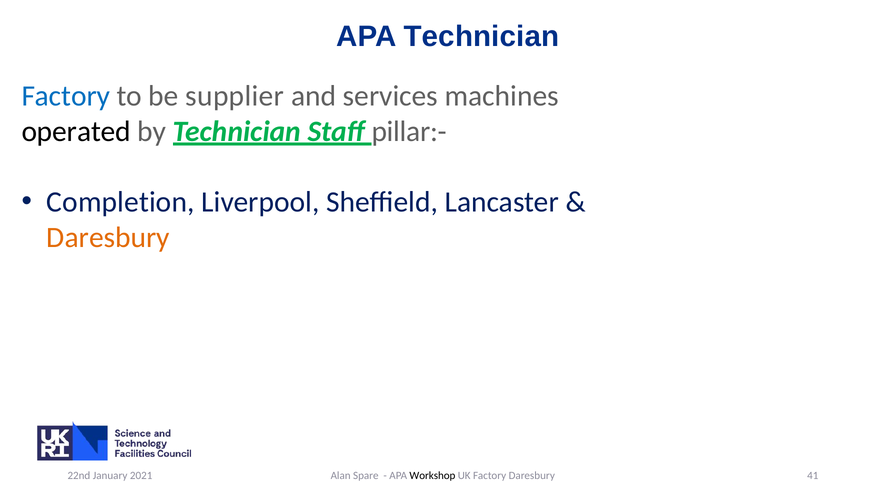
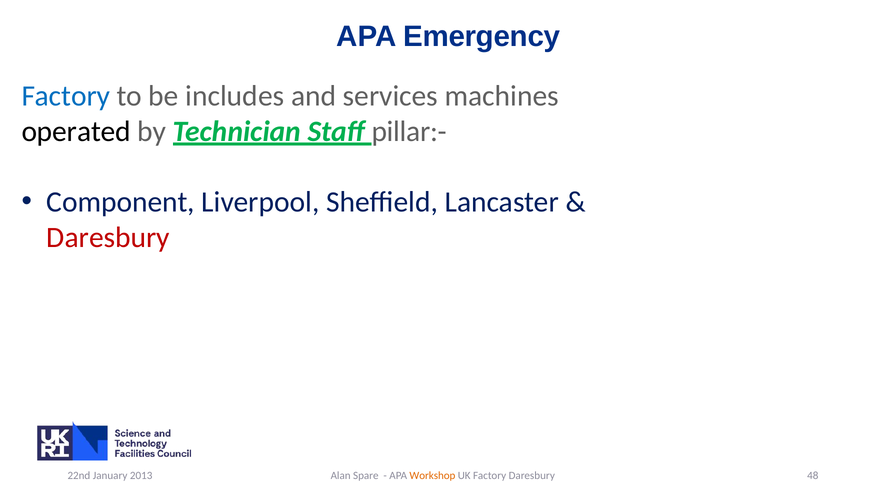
APA Technician: Technician -> Emergency (482, 37)
supplier: supplier -> includes (235, 96)
Completion: Completion -> Component (121, 202)
Daresbury colour: orange -> red (108, 238)
2021: 2021 -> 2013 (141, 476)
Workshop colour: black -> orange (432, 476)
41: 41 -> 48 (813, 476)
